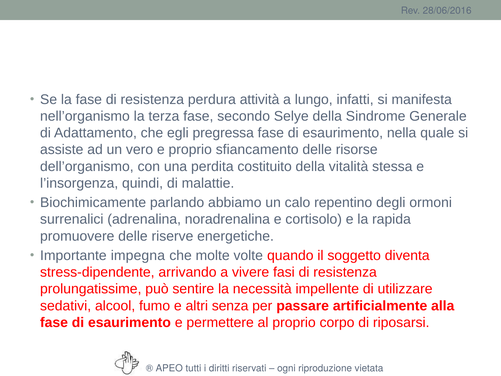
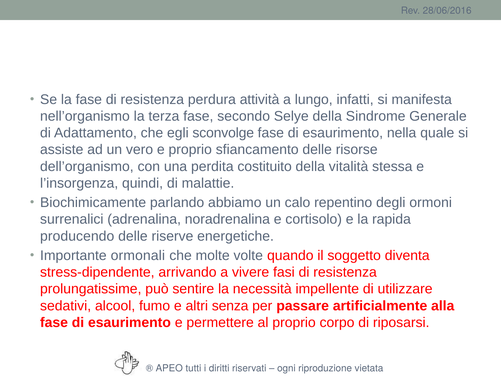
pregressa: pregressa -> sconvolge (223, 133)
promuovere: promuovere -> producendo (77, 236)
impegna: impegna -> ormonali (138, 255)
